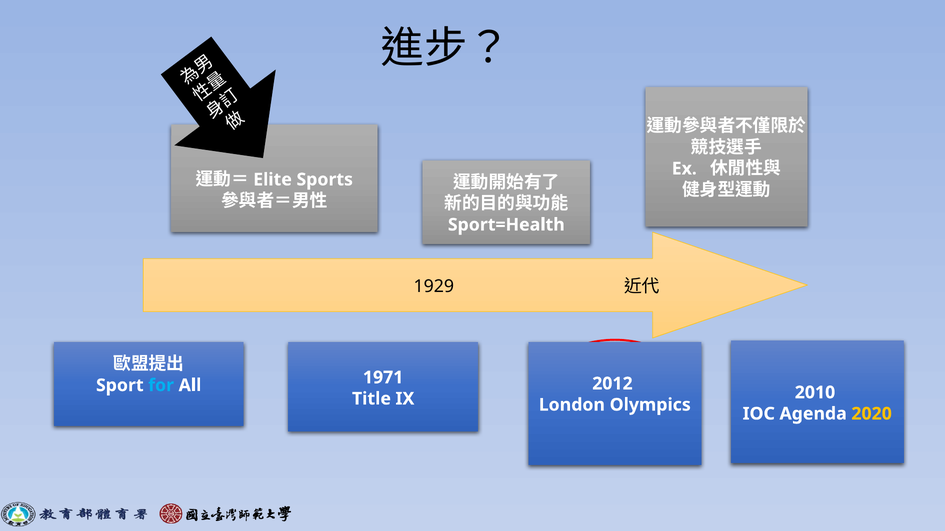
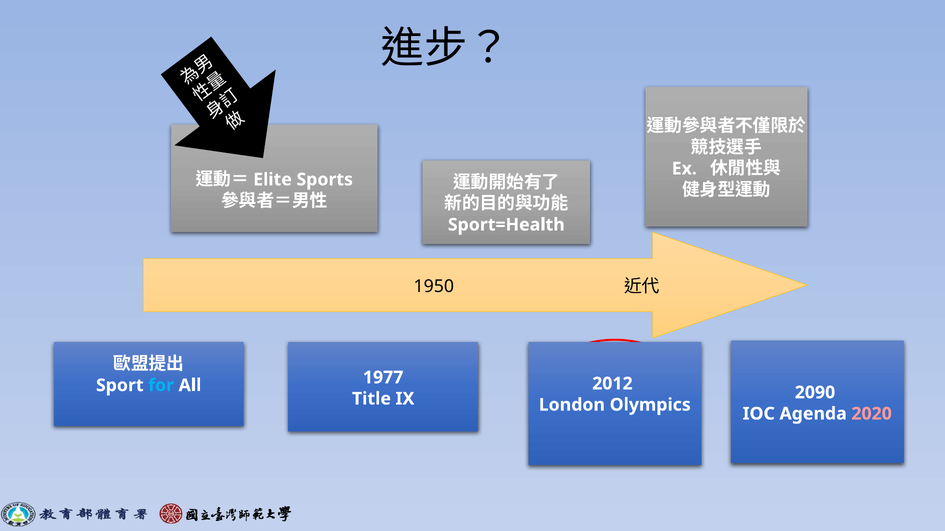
1929: 1929 -> 1950 (434, 287)
1971: 1971 -> 1977 (383, 378)
2010: 2010 -> 2090 (815, 393)
2020 colour: yellow -> pink (872, 414)
